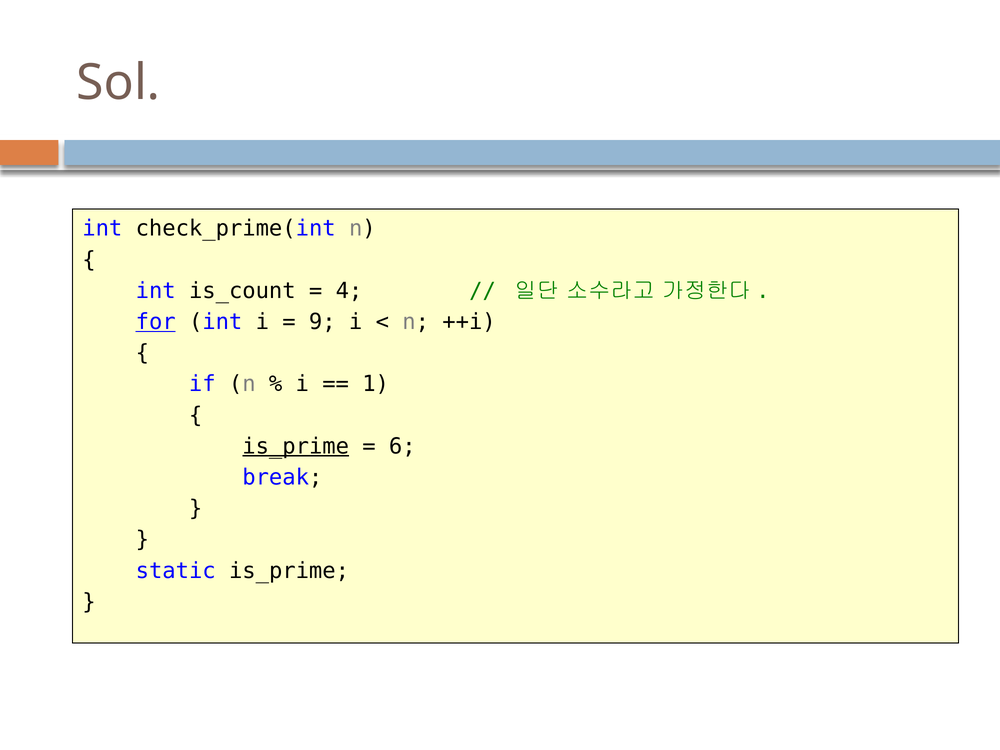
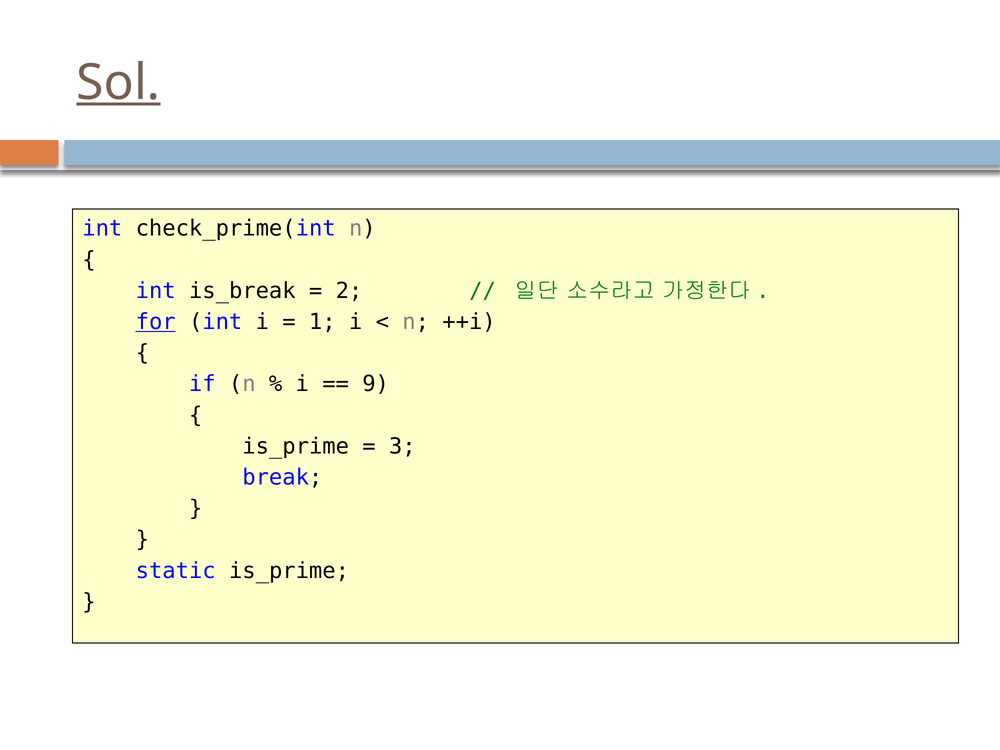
Sol underline: none -> present (118, 83)
is_count: is_count -> is_break (242, 291)
4: 4 -> 2 (349, 291)
9: 9 -> 1 (322, 322)
1: 1 -> 9 (376, 384)
is_prime underline: present -> none (296, 446)
6: 6 -> 3 (402, 446)
